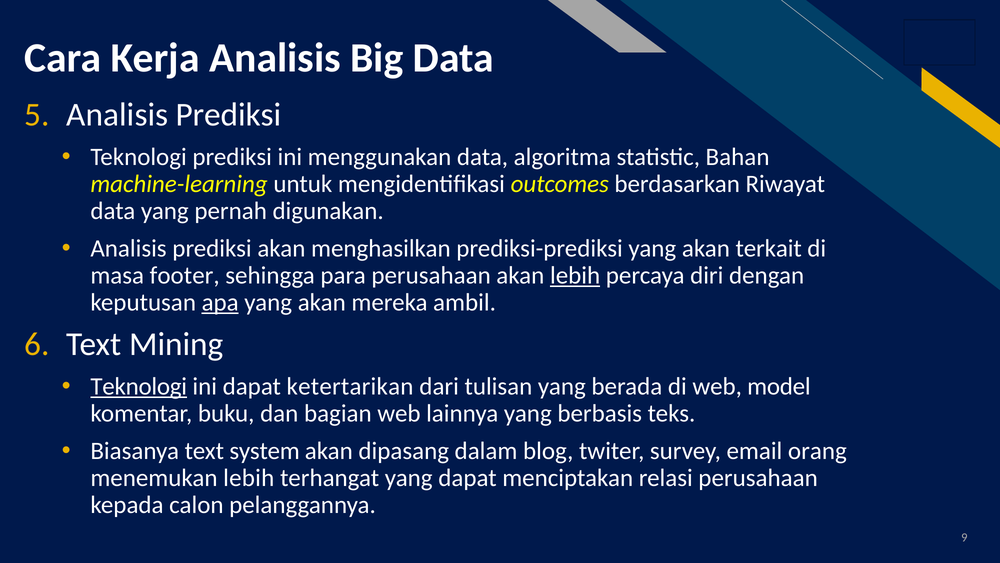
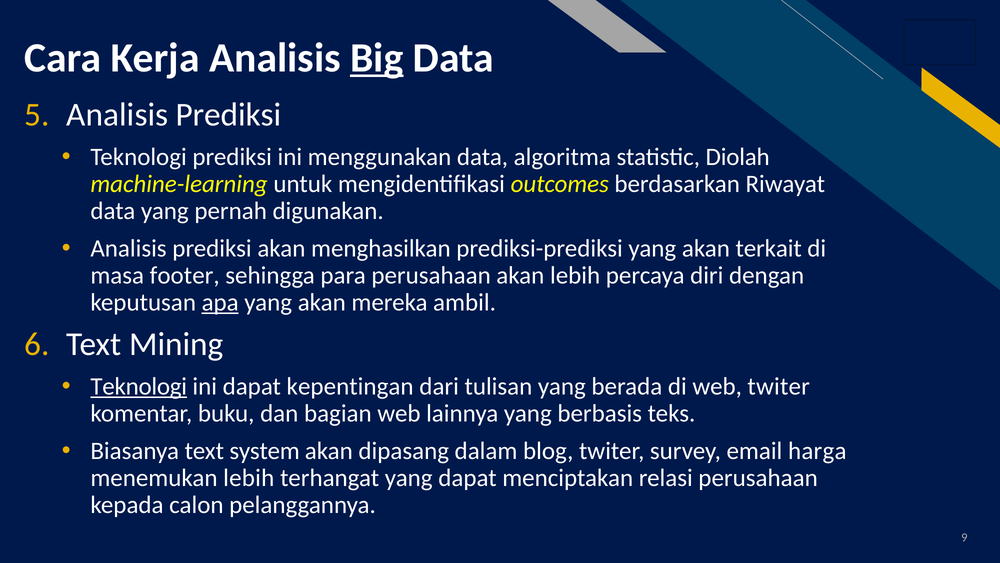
Big underline: none -> present (377, 58)
Bahan: Bahan -> Diolah (738, 157)
lebih underline: present -> none (575, 275)
ketertarikan: ketertarikan -> kepentingan (350, 386)
web model: model -> twiter (779, 386)
orang: orang -> harga (817, 450)
